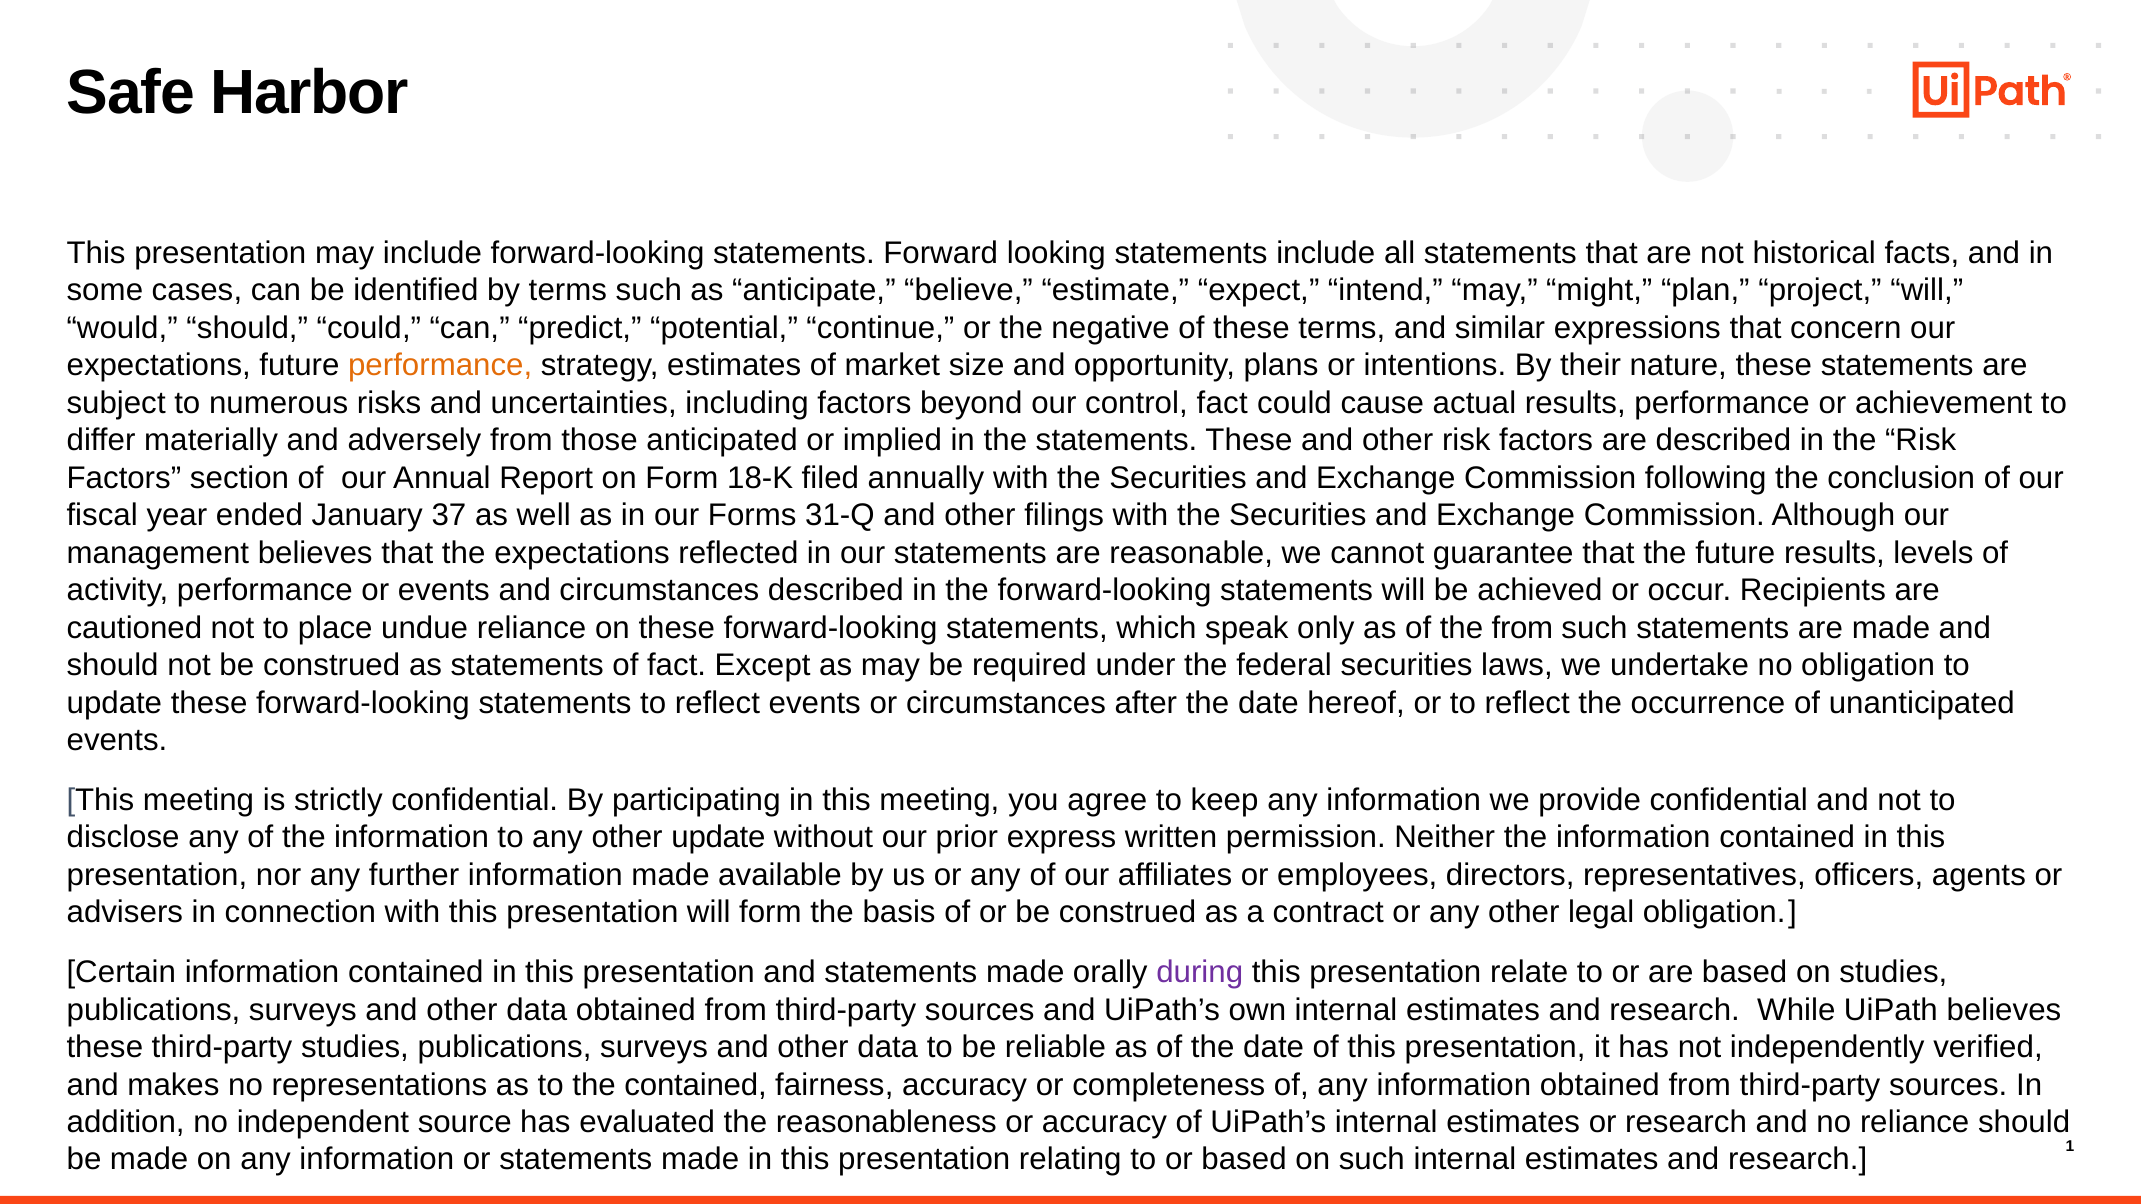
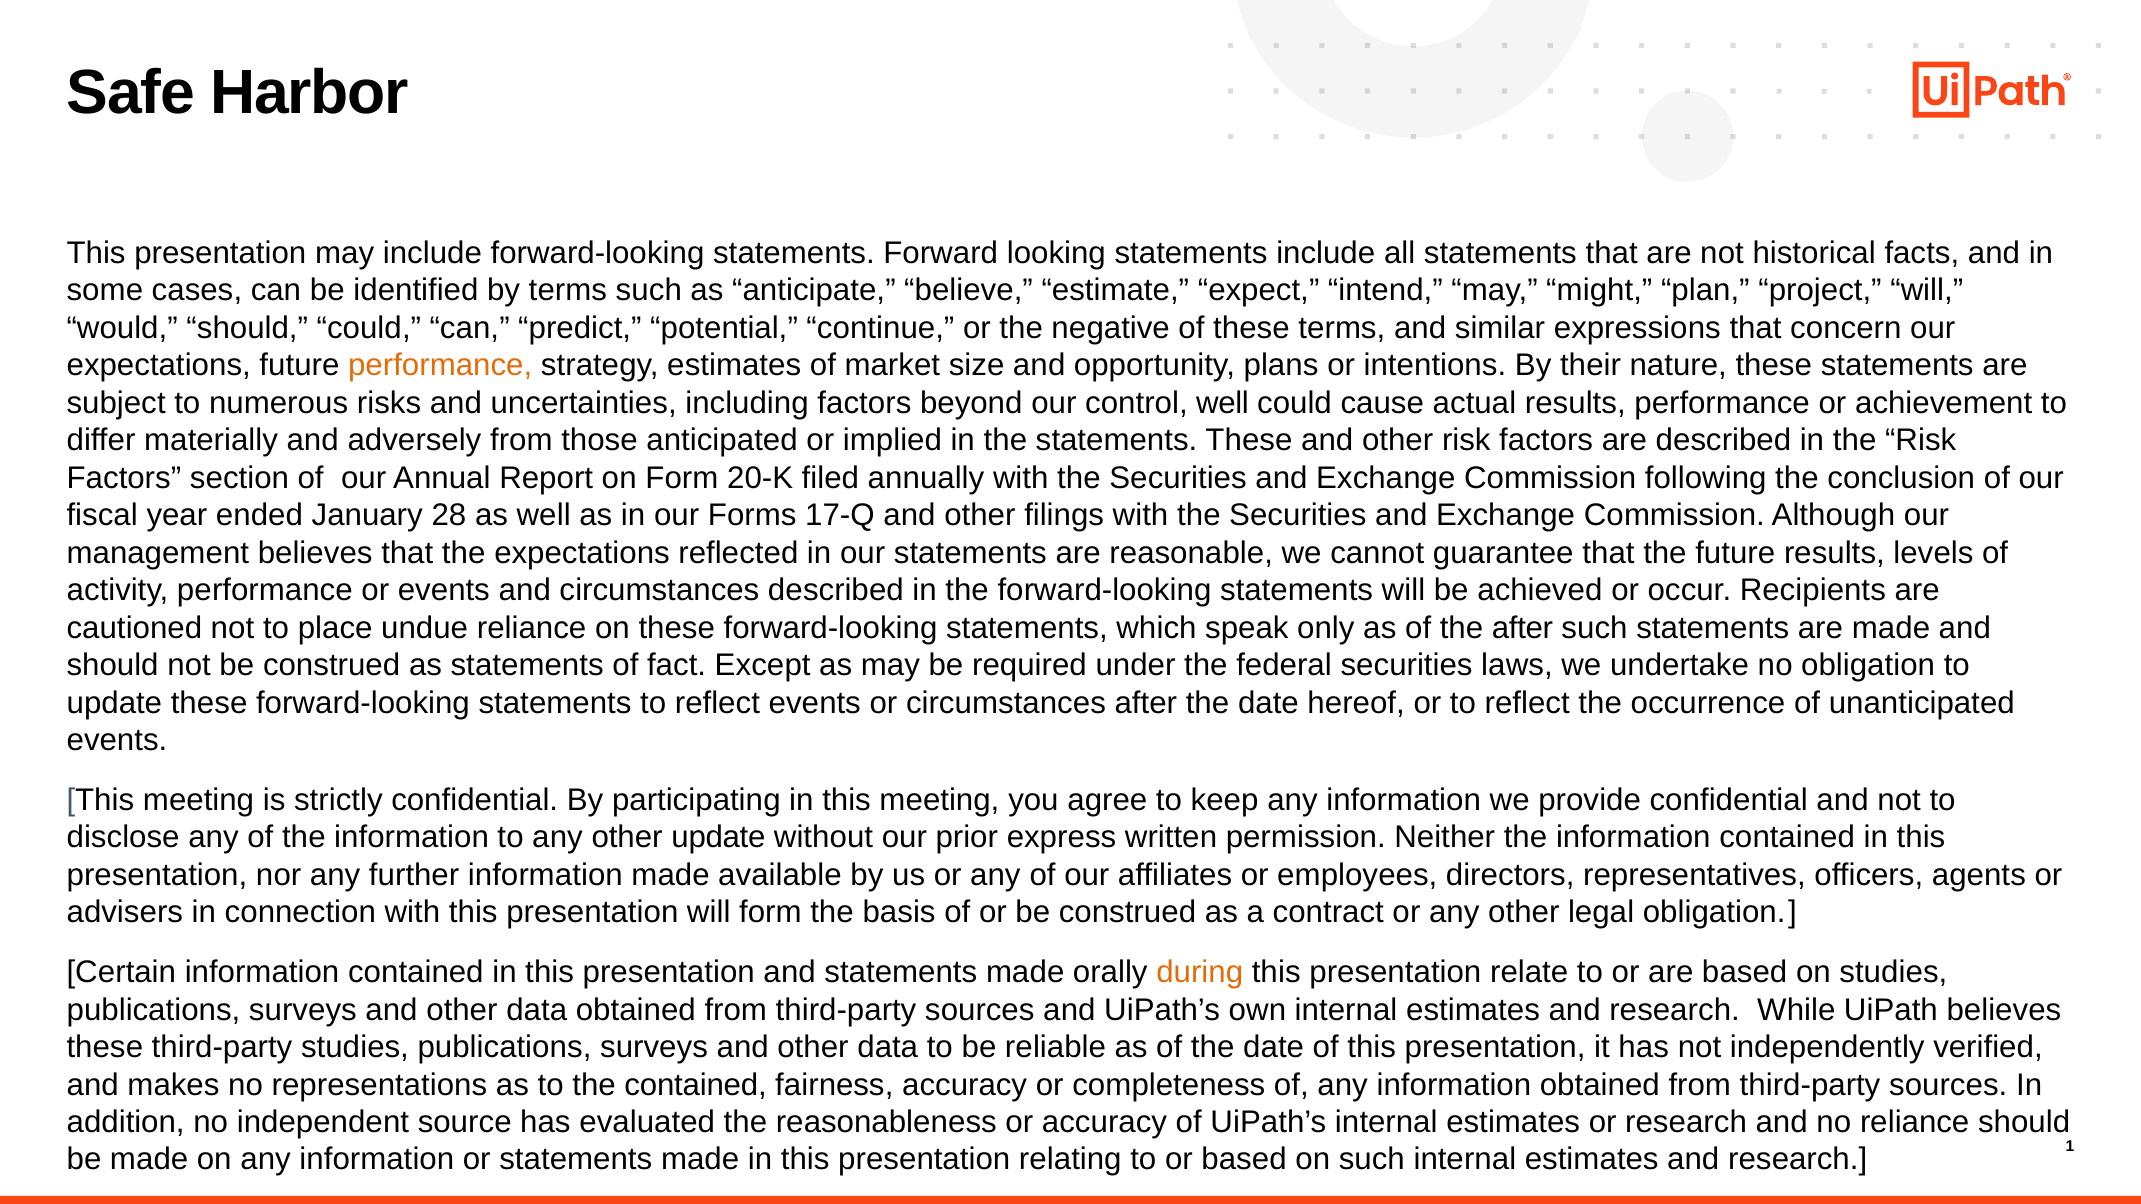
control fact: fact -> well (1223, 403)
18-K: 18-K -> 20-K (760, 478)
37: 37 -> 28 (449, 516)
31-Q: 31-Q -> 17-Q (840, 516)
the from: from -> after (1522, 628)
during colour: purple -> orange (1200, 973)
